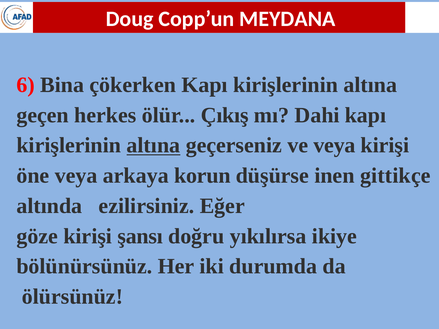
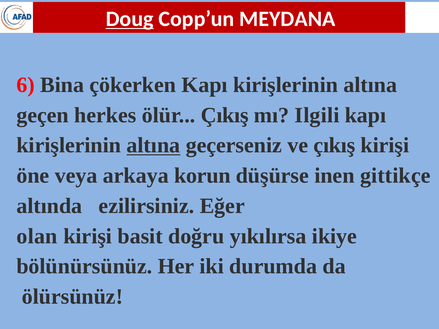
Doug underline: none -> present (130, 19)
Dahi: Dahi -> Ilgili (317, 115)
ve veya: veya -> çıkış (334, 146)
göze: göze -> olan (37, 236)
şansı: şansı -> basit (140, 236)
